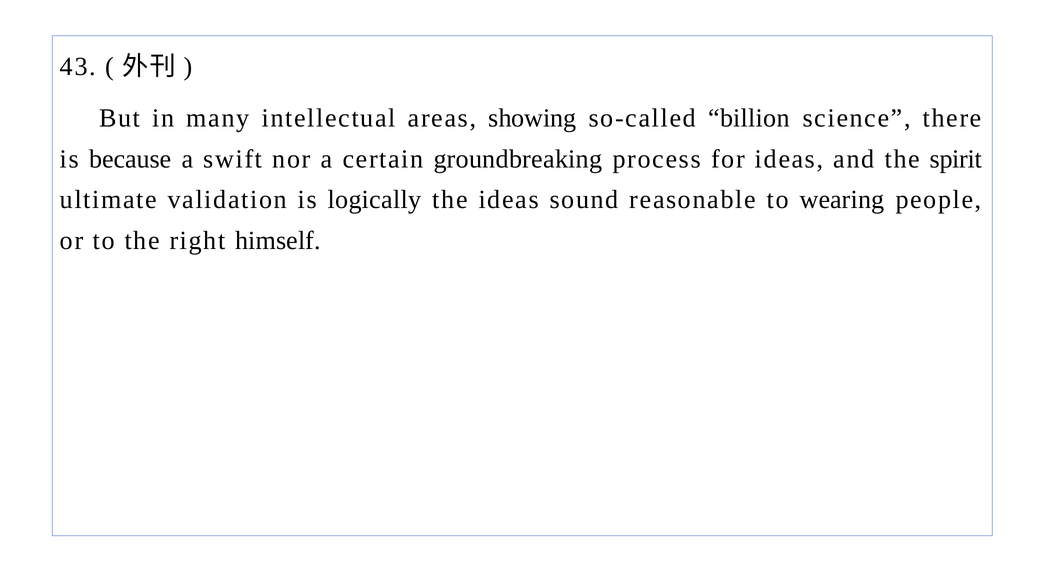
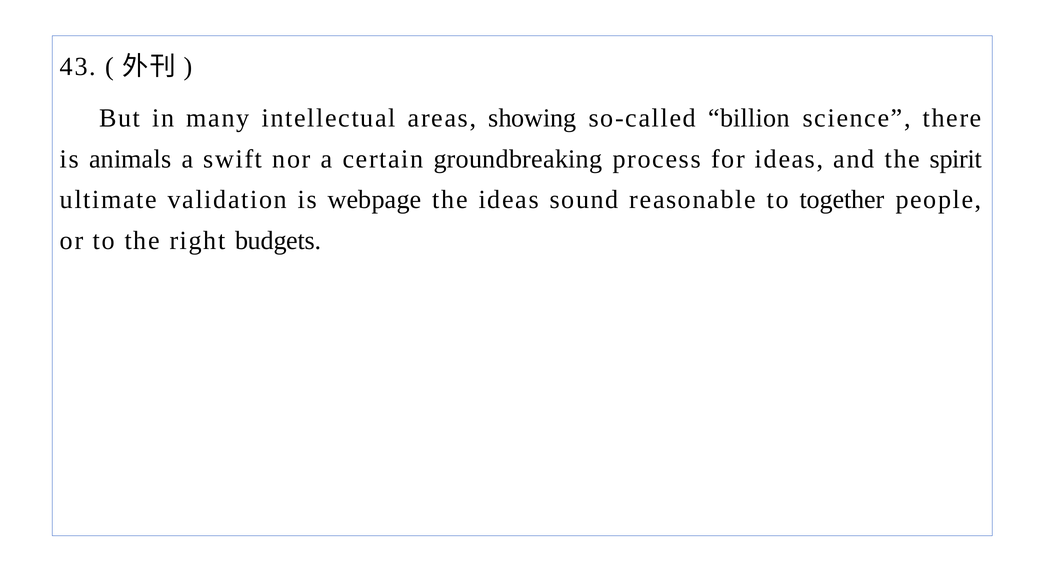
because: because -> animals (130, 159)
logically: logically -> webpage (375, 200)
wearing: wearing -> together (842, 200)
himself: himself -> budgets (278, 240)
